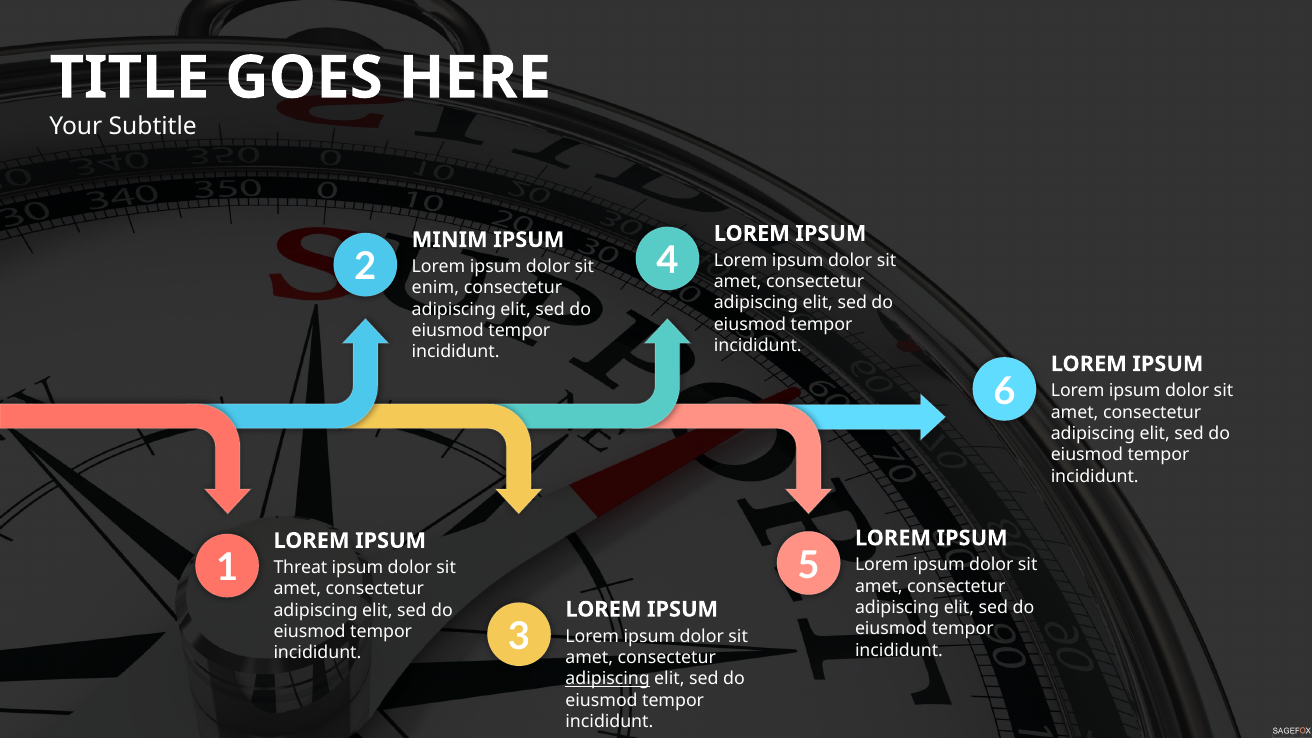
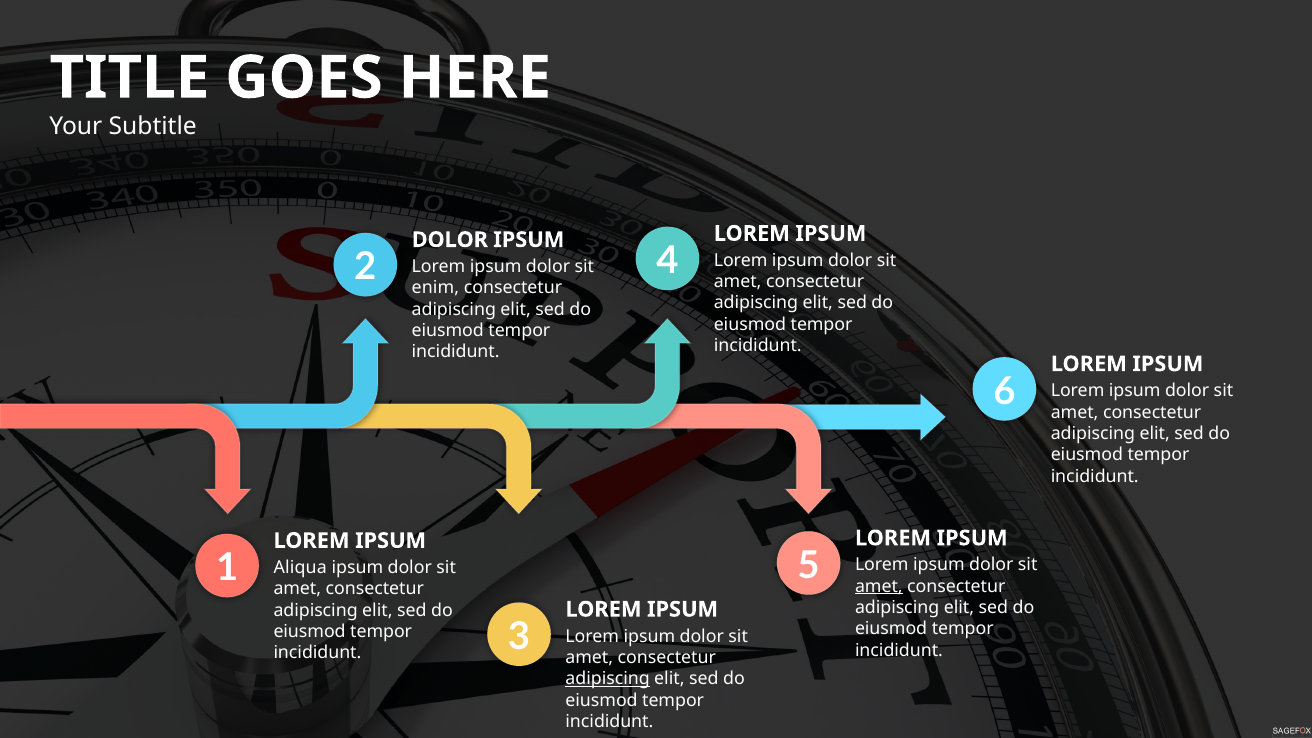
MINIM: MINIM -> DOLOR (450, 240)
Threat: Threat -> Aliqua (300, 567)
amet underline: none -> present (879, 586)
